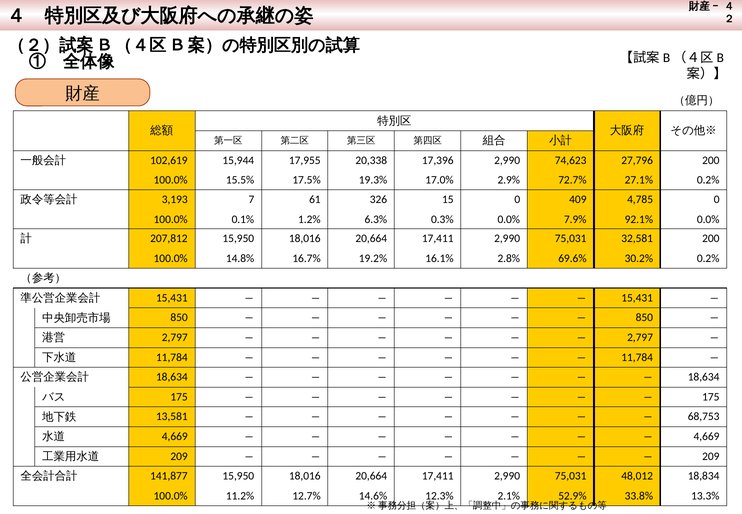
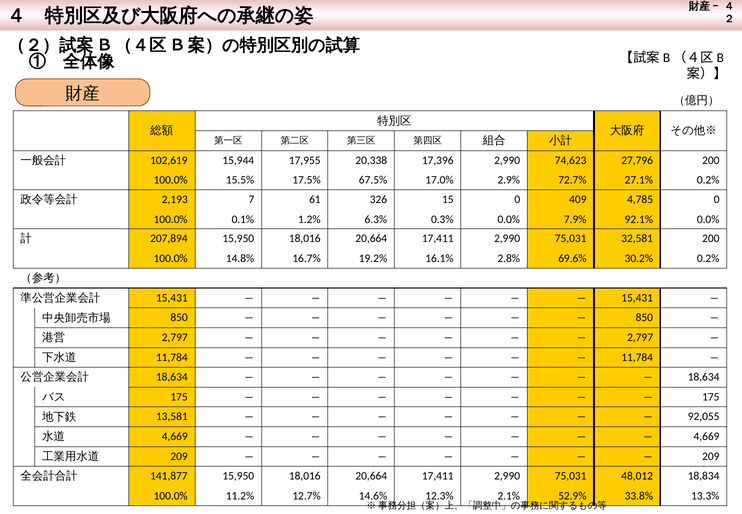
19.3%: 19.3% -> 67.5% (373, 180)
3,193: 3,193 -> 2,193 (175, 199)
207,812: 207,812 -> 207,894 (169, 238)
68,753: 68,753 -> 92,055 (704, 416)
